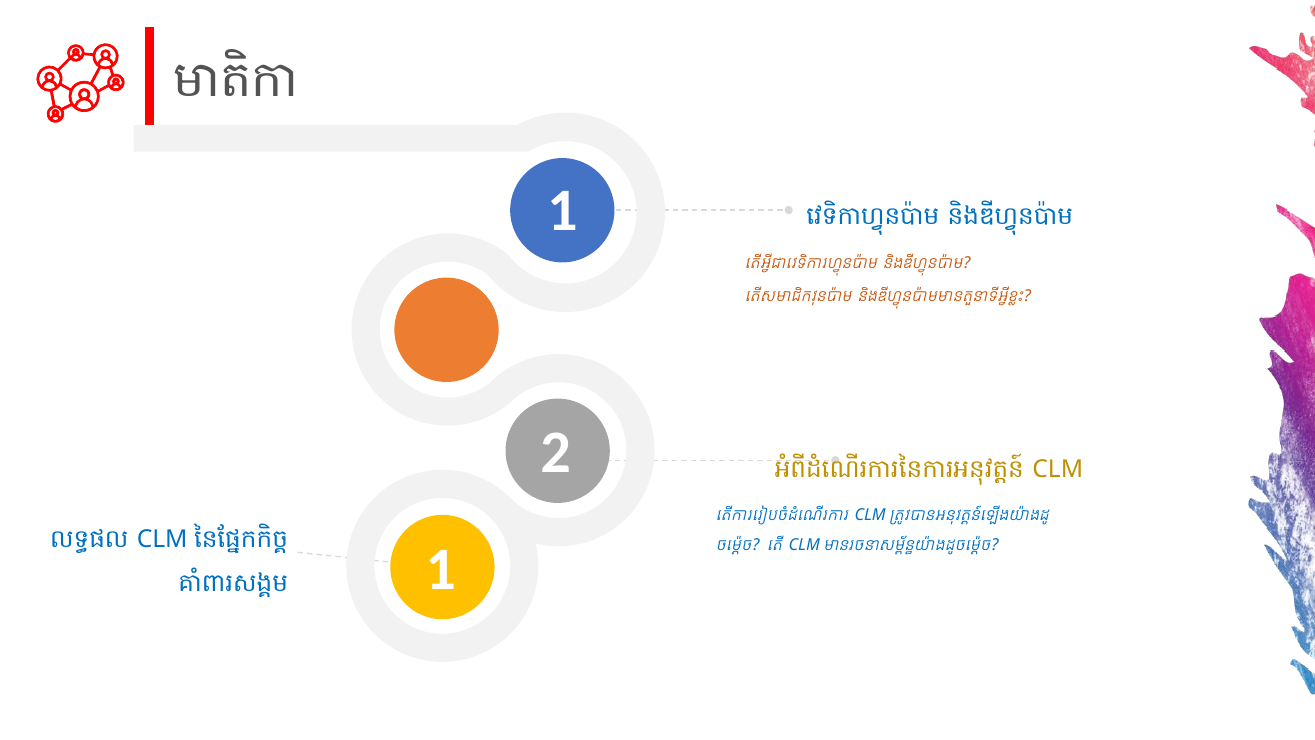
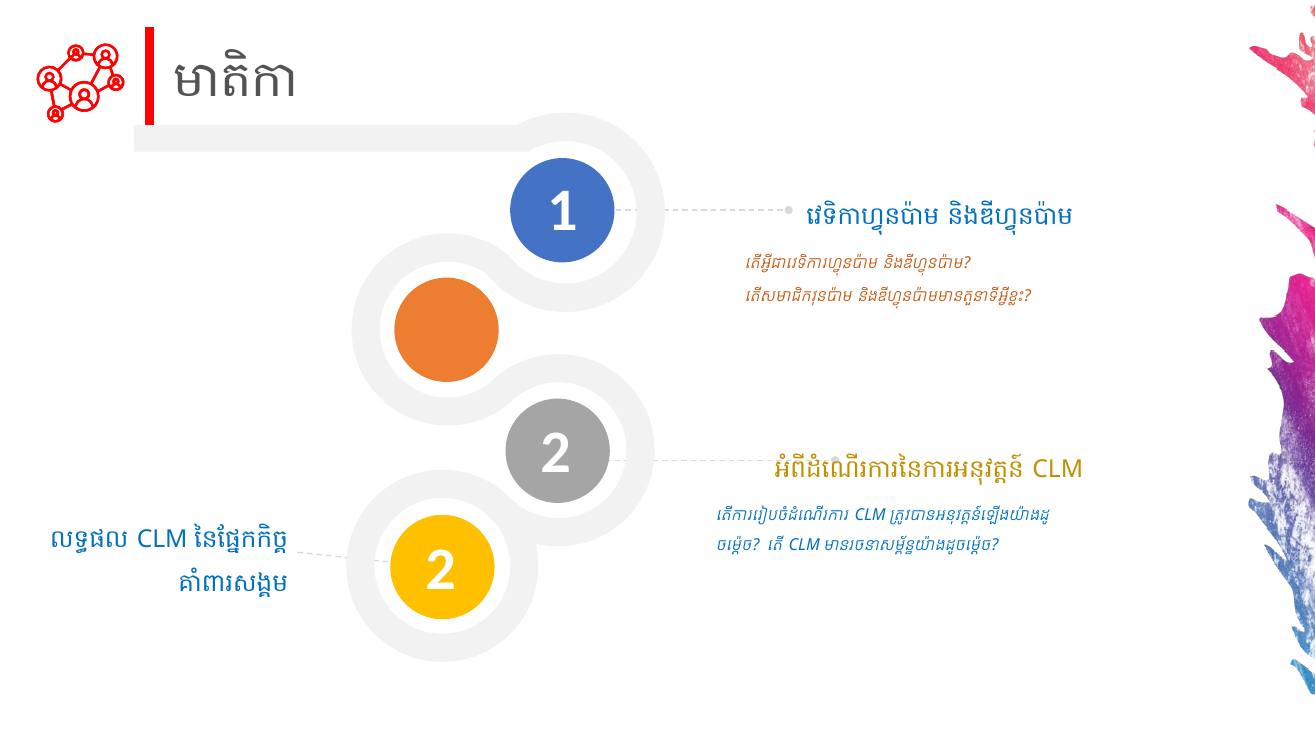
1: 1 -> 2 (441, 569)
